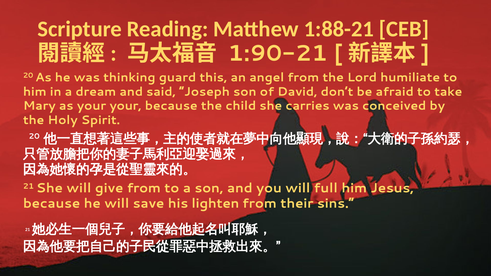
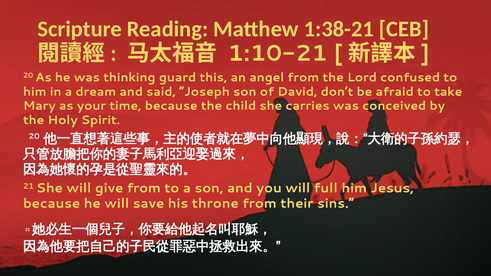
1:88-21: 1:88-21 -> 1:38-21 (339, 29)
1:90-21: 1:90-21 -> 1:10-21 (278, 53)
humiliate: humiliate -> confused (410, 78)
your your: your -> time (125, 106)
lighten: lighten -> throne (215, 204)
